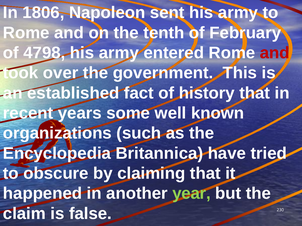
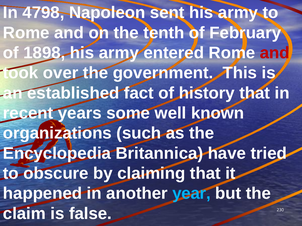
1806: 1806 -> 4798 (43, 13)
4798: 4798 -> 1898 (44, 53)
year colour: light green -> light blue (192, 194)
